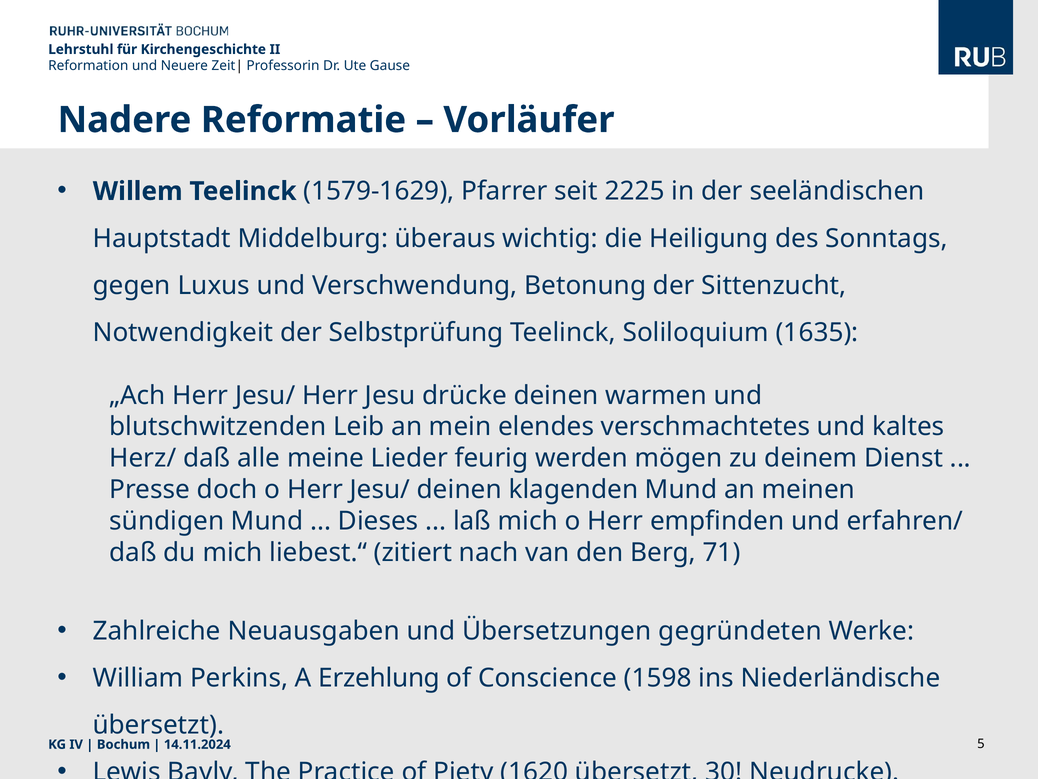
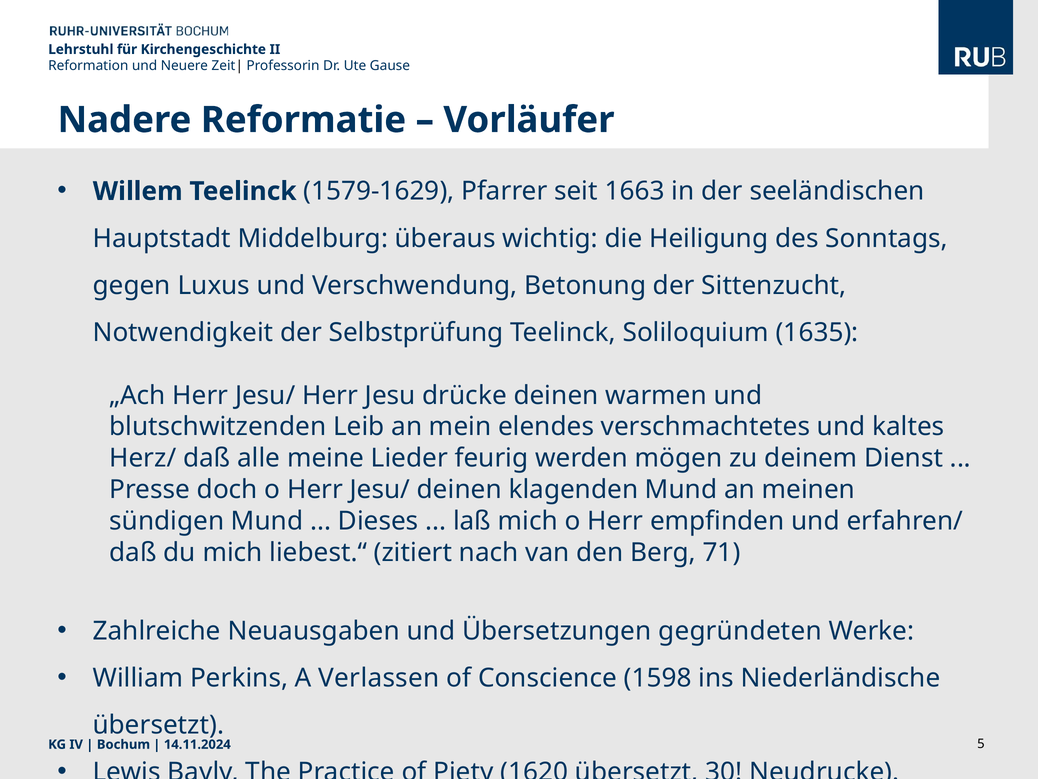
2225: 2225 -> 1663 (635, 191)
Erzehlung: Erzehlung -> Verlassen (379, 678)
